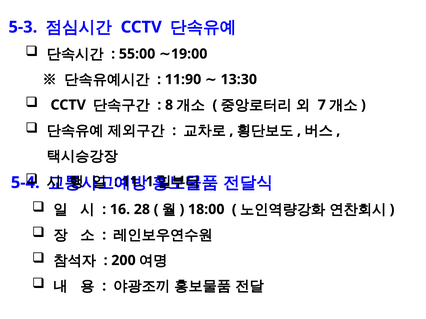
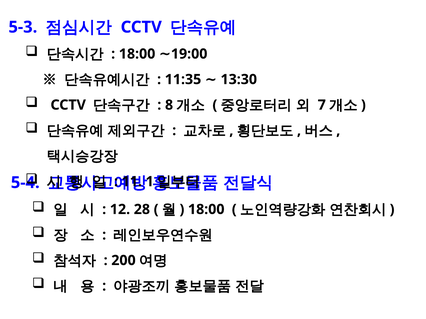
55:00: 55:00 -> 18:00 (137, 54)
11:90: 11:90 -> 11:35 (183, 80)
16: 16 -> 12 (120, 210)
